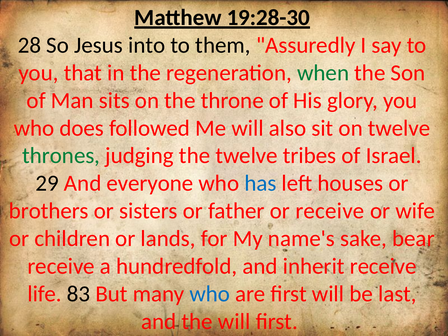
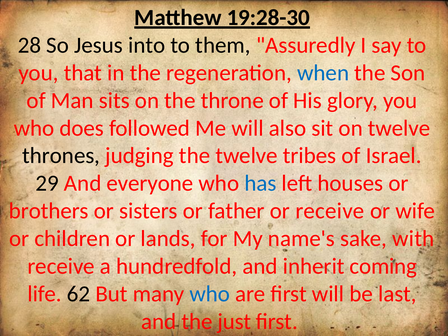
when colour: green -> blue (323, 73)
thrones colour: green -> black (61, 156)
bear: bear -> with (413, 239)
inherit receive: receive -> coming (383, 266)
83: 83 -> 62 (79, 294)
the will: will -> just (234, 321)
